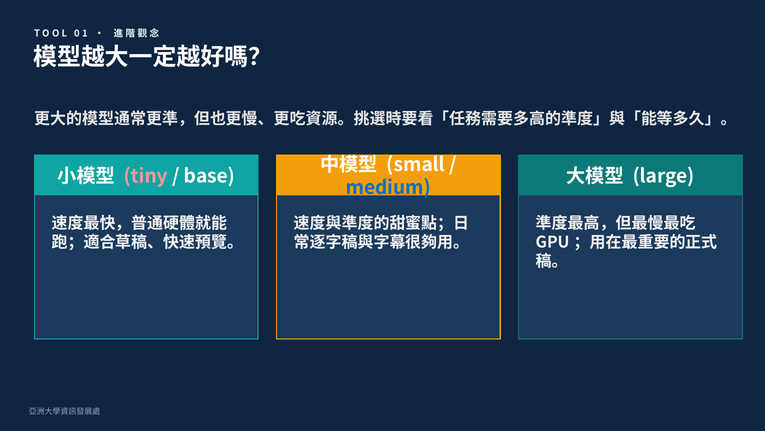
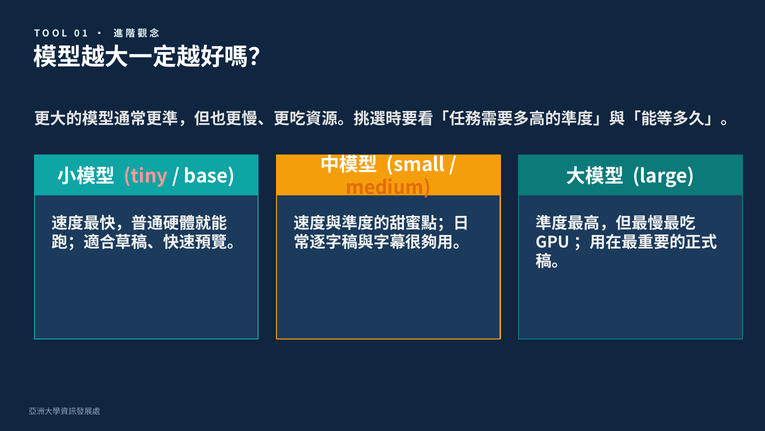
medium colour: blue -> orange (388, 188)
